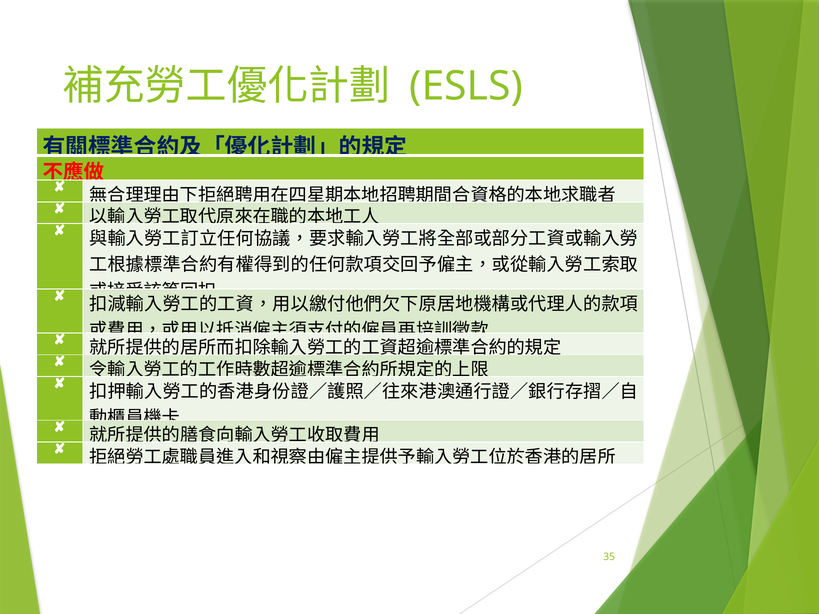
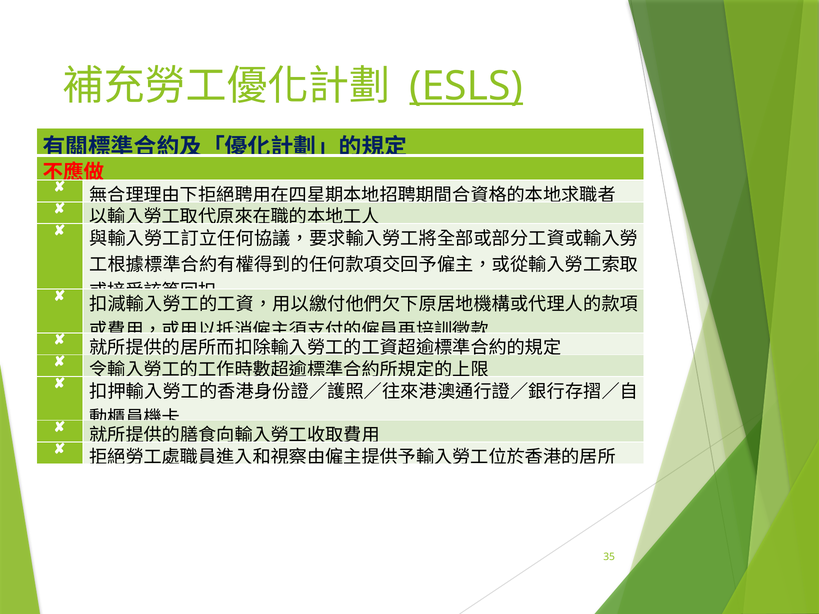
ESLS underline: none -> present (466, 86)
